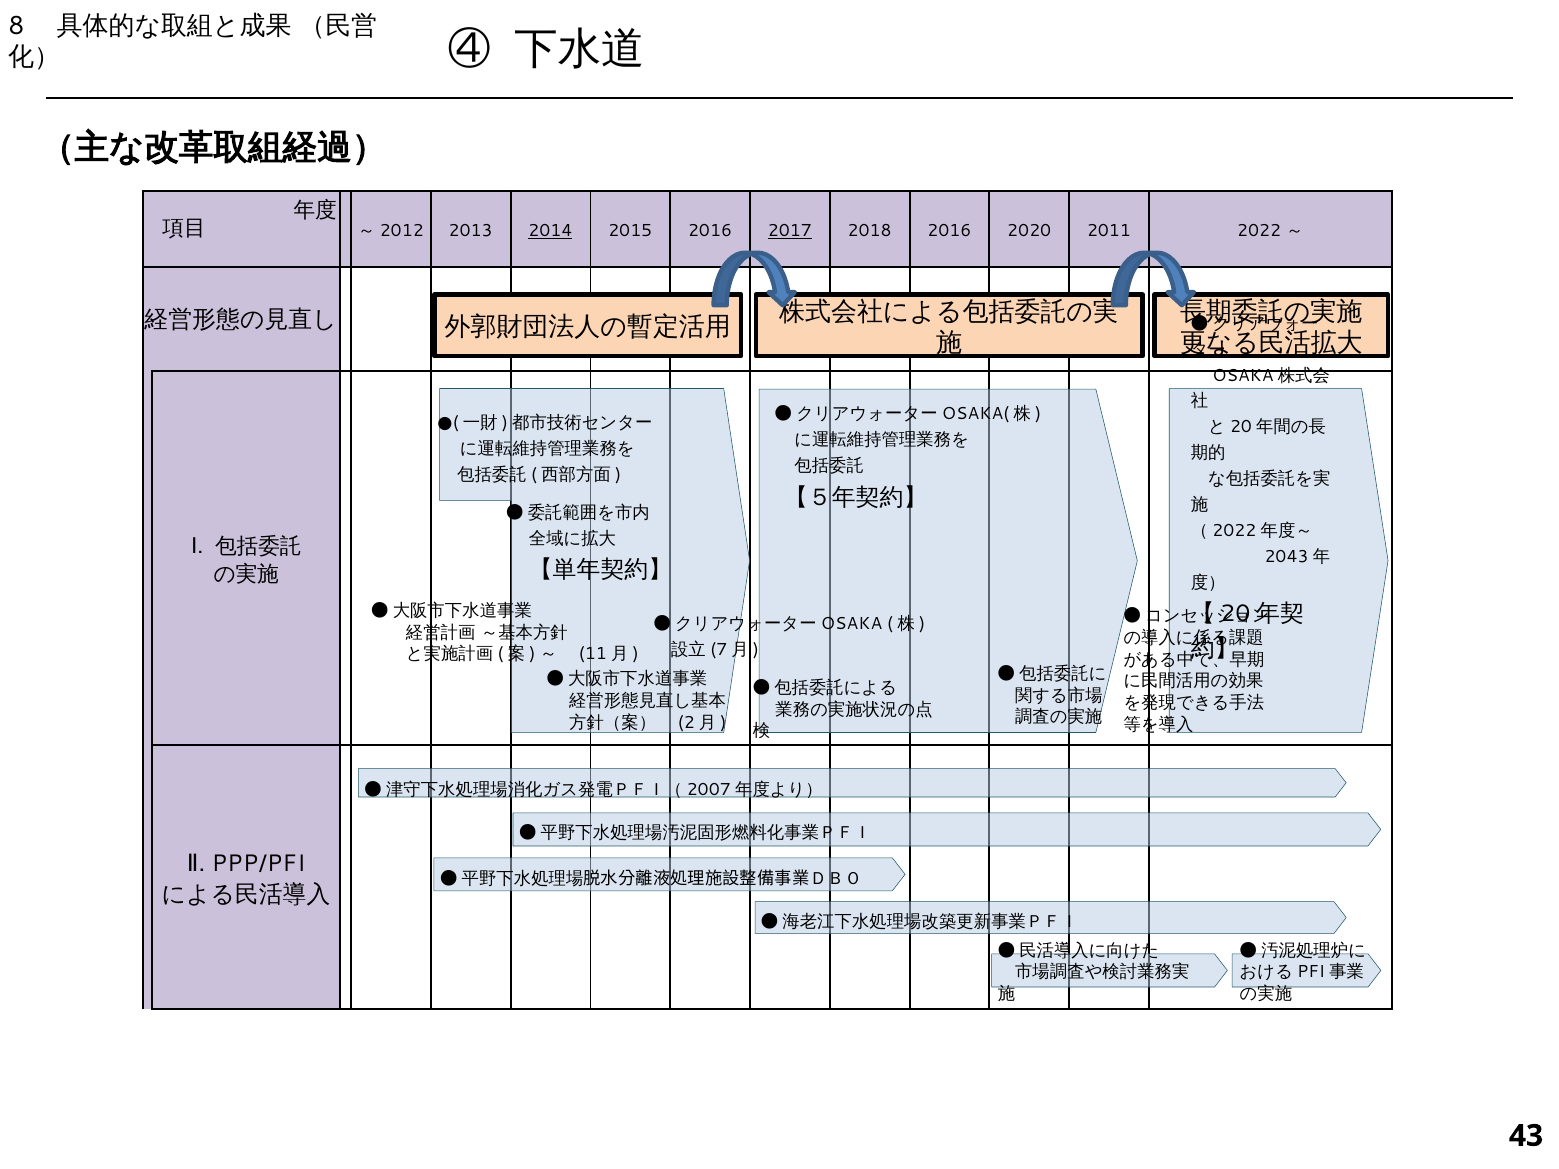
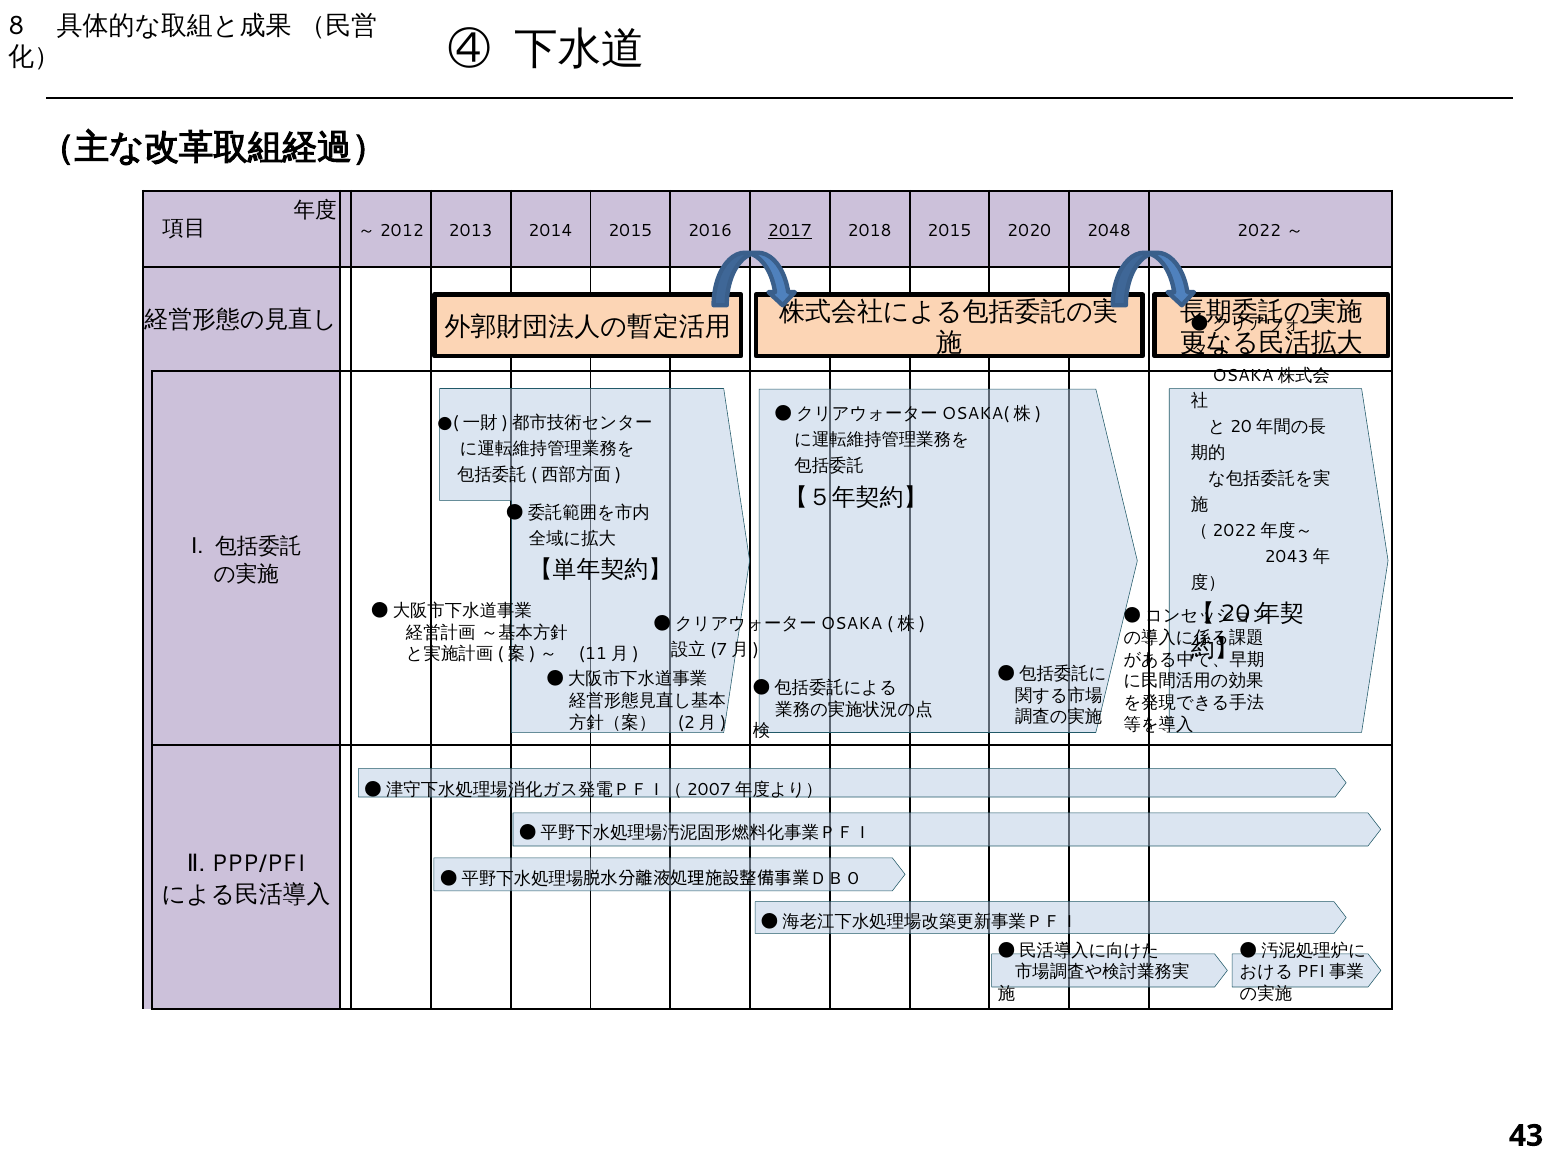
2014 underline: present -> none (550, 231)
2018 2016: 2016 -> 2015 (949, 231)
2011: 2011 -> 2048 (1109, 231)
